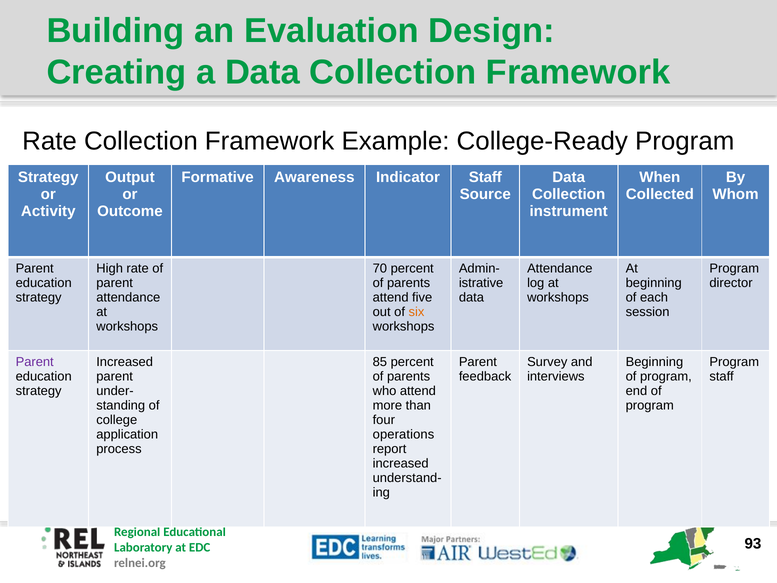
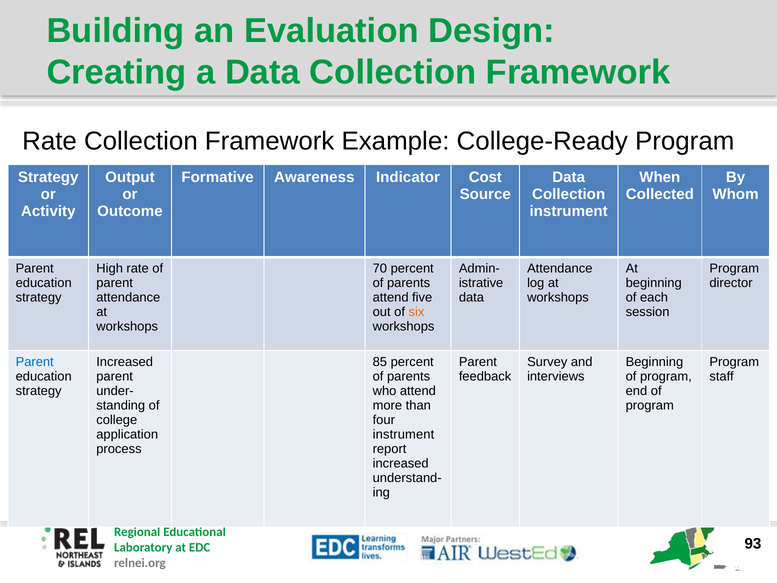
Indicator Staff: Staff -> Cost (485, 177)
Parent colour: purple -> blue (35, 362)
operations: operations -> instrument (403, 434)
